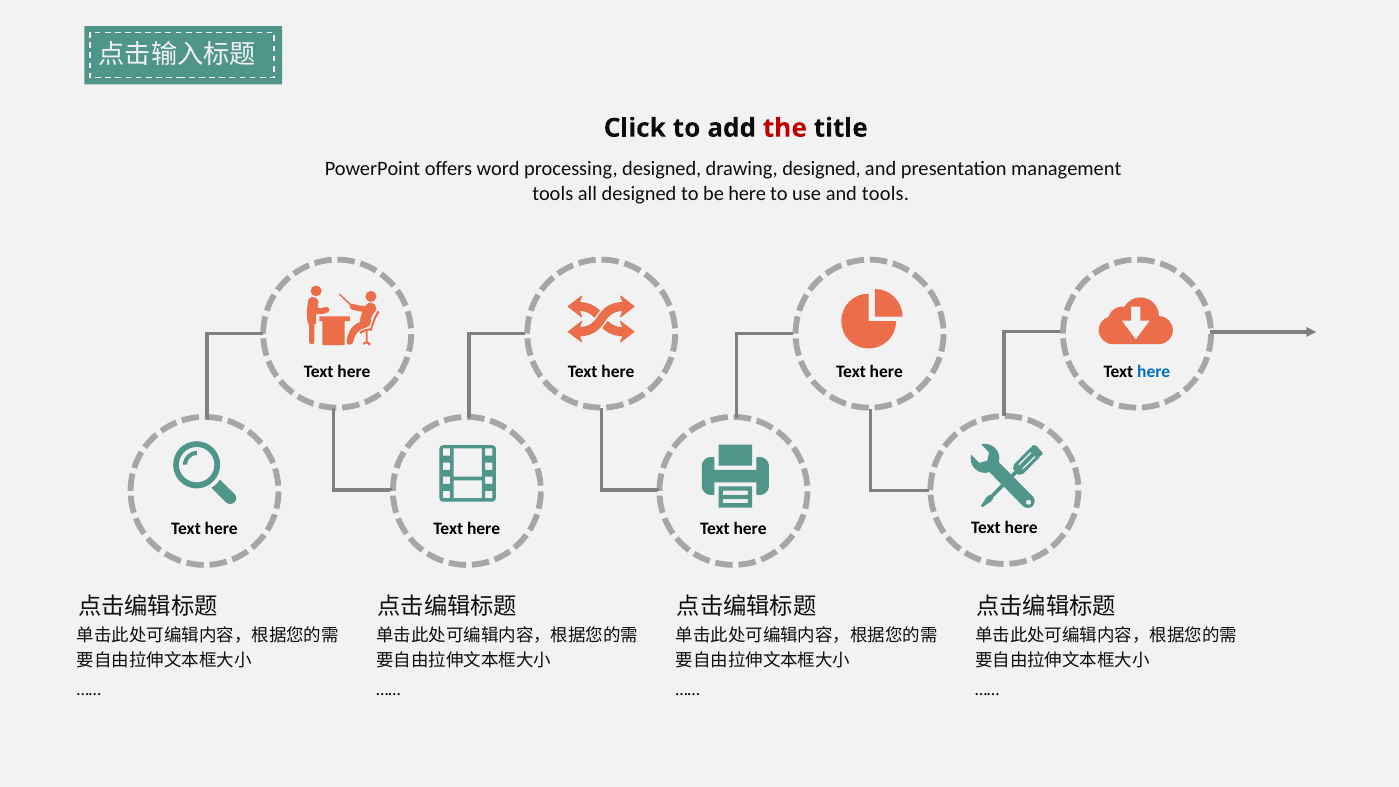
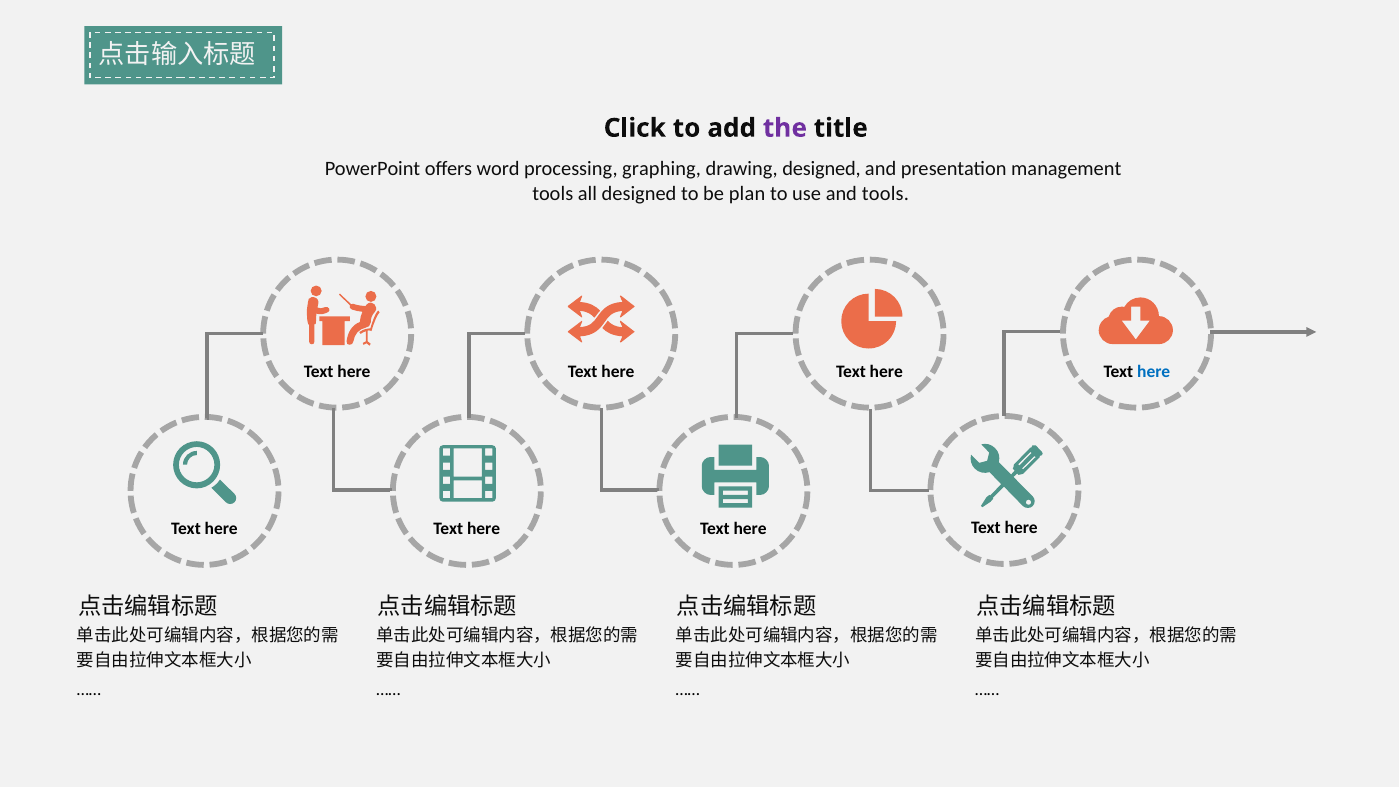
the colour: red -> purple (785, 128)
processing designed: designed -> graphing (662, 169)
be here: here -> plan (747, 193)
